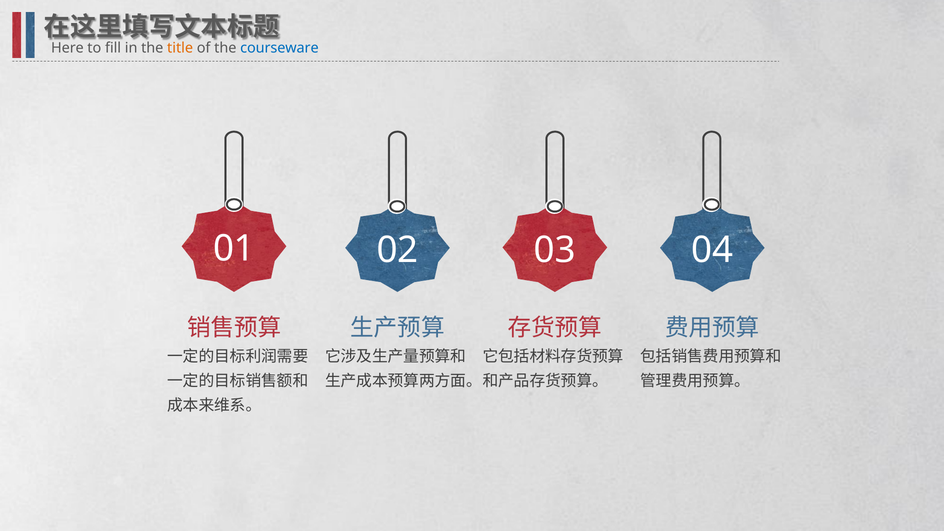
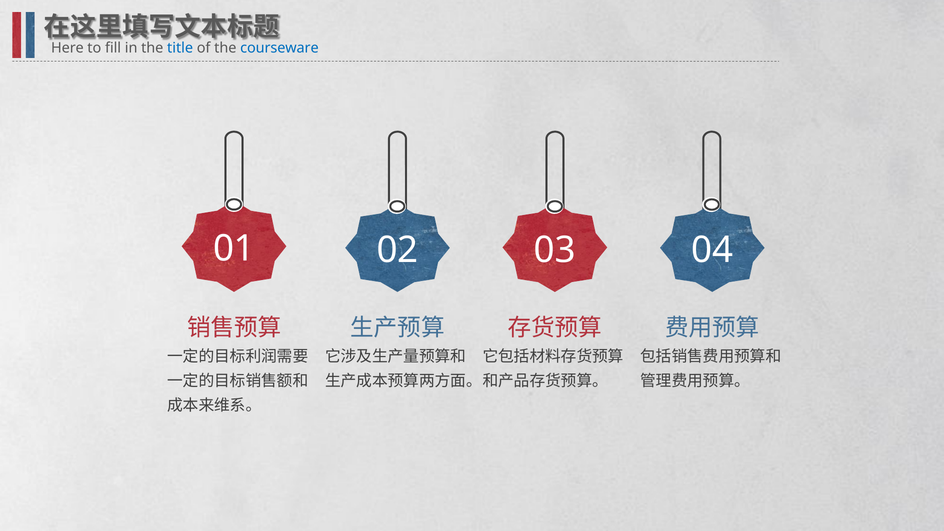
title colour: orange -> blue (180, 48)
